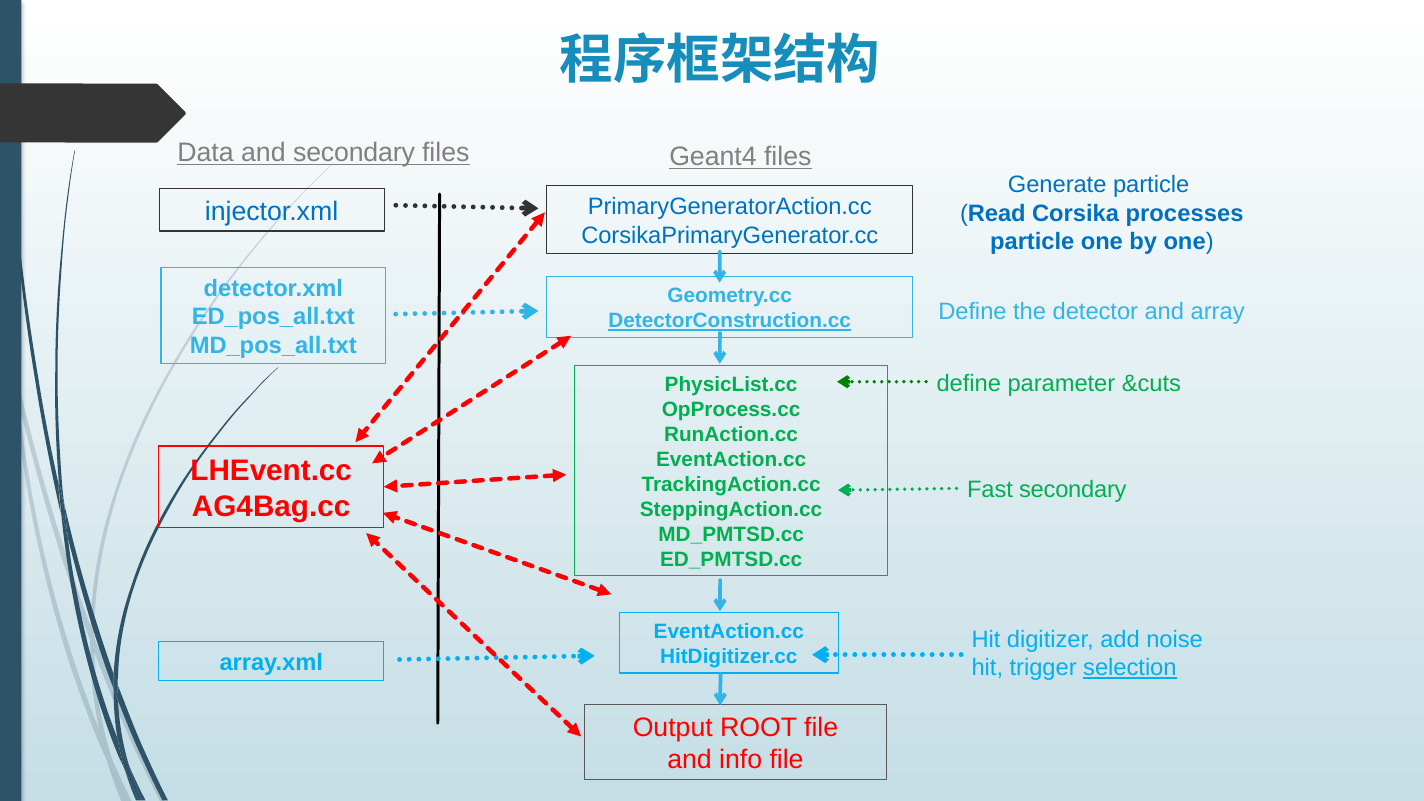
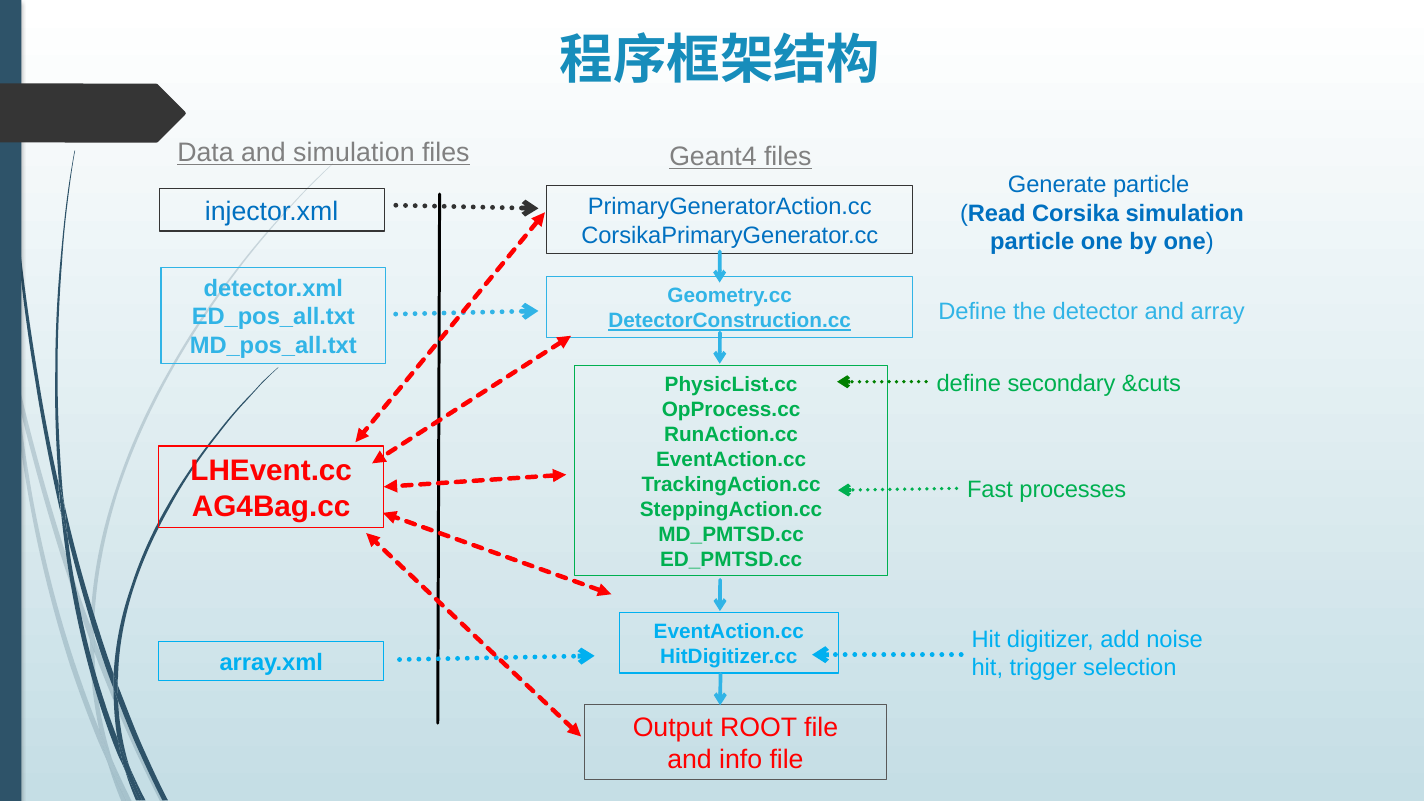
and secondary: secondary -> simulation (354, 153)
Corsika processes: processes -> simulation (1185, 213)
parameter: parameter -> secondary (1061, 383)
Fast secondary: secondary -> processes (1073, 490)
selection underline: present -> none (1130, 668)
